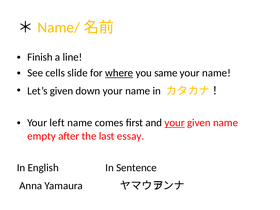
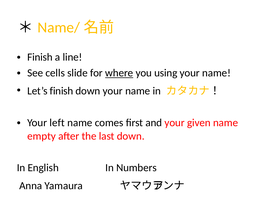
same: same -> using (166, 73)
Let’s given: given -> finish (62, 91)
your underline: present -> none (175, 123)
last essay: essay -> down (131, 136)
Sentence: Sentence -> Numbers (136, 168)
